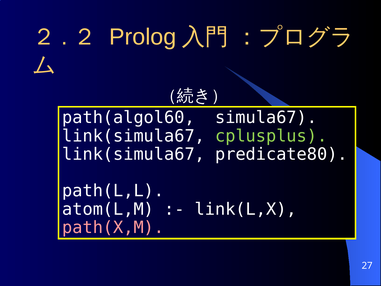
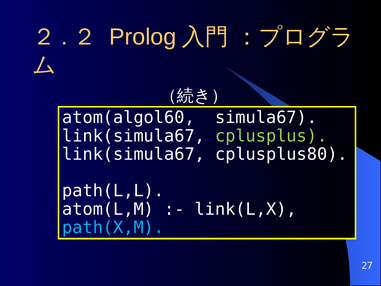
path(algol60: path(algol60 -> atom(algol60 (128, 118)
predicate80: predicate80 -> cplusplus80 (281, 154)
path(X,M colour: pink -> light blue (113, 227)
